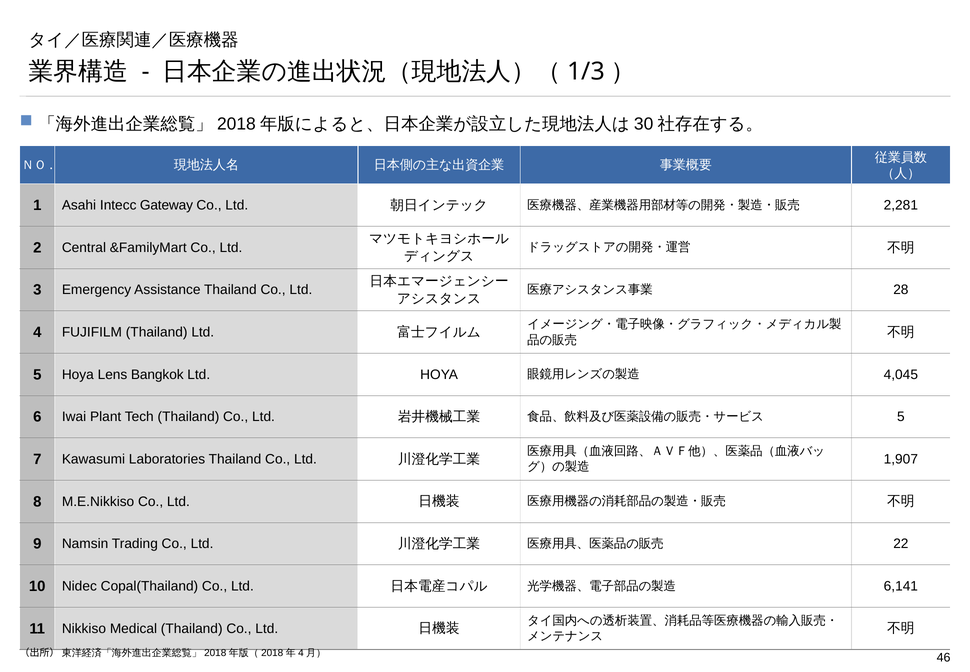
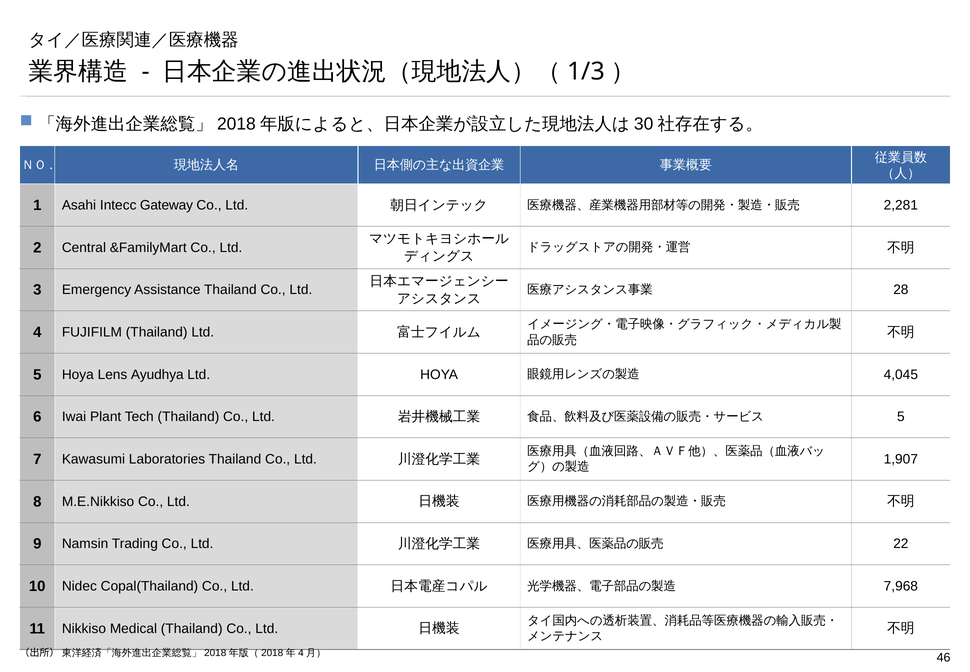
Bangkok: Bangkok -> Ayudhya (157, 374)
6,141: 6,141 -> 7,968 (901, 586)
